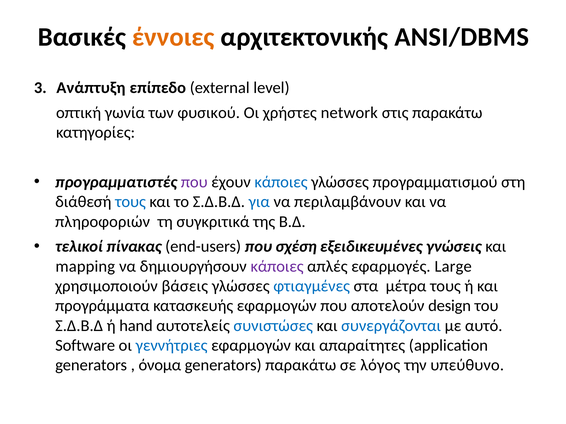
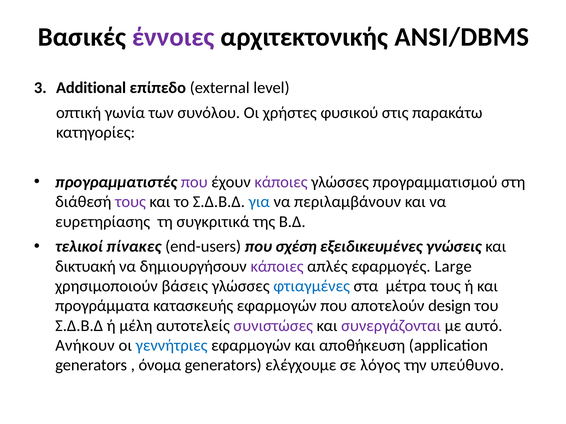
έννοιες colour: orange -> purple (173, 37)
Ανάπτυξη: Ανάπτυξη -> Additional (91, 88)
φυσικού: φυσικού -> συνόλου (209, 113)
network: network -> φυσικού (349, 113)
κάποιες colour: blue -> purple (281, 182)
τους colour: blue -> purple (130, 202)
πληροφοριών: πληροφοριών -> ευρετηρίασης (103, 222)
πίνακας: πίνακας -> πίνακες (134, 247)
mapping: mapping -> δικτυακή (85, 267)
hand: hand -> μέλη (136, 326)
συνιστώσες colour: blue -> purple (273, 326)
συνεργάζονται colour: blue -> purple (391, 326)
Software: Software -> Ανήκουν (85, 346)
απαραίτητες: απαραίτητες -> αποθήκευση (362, 346)
generators παρακάτω: παρακάτω -> ελέγχουμε (301, 366)
